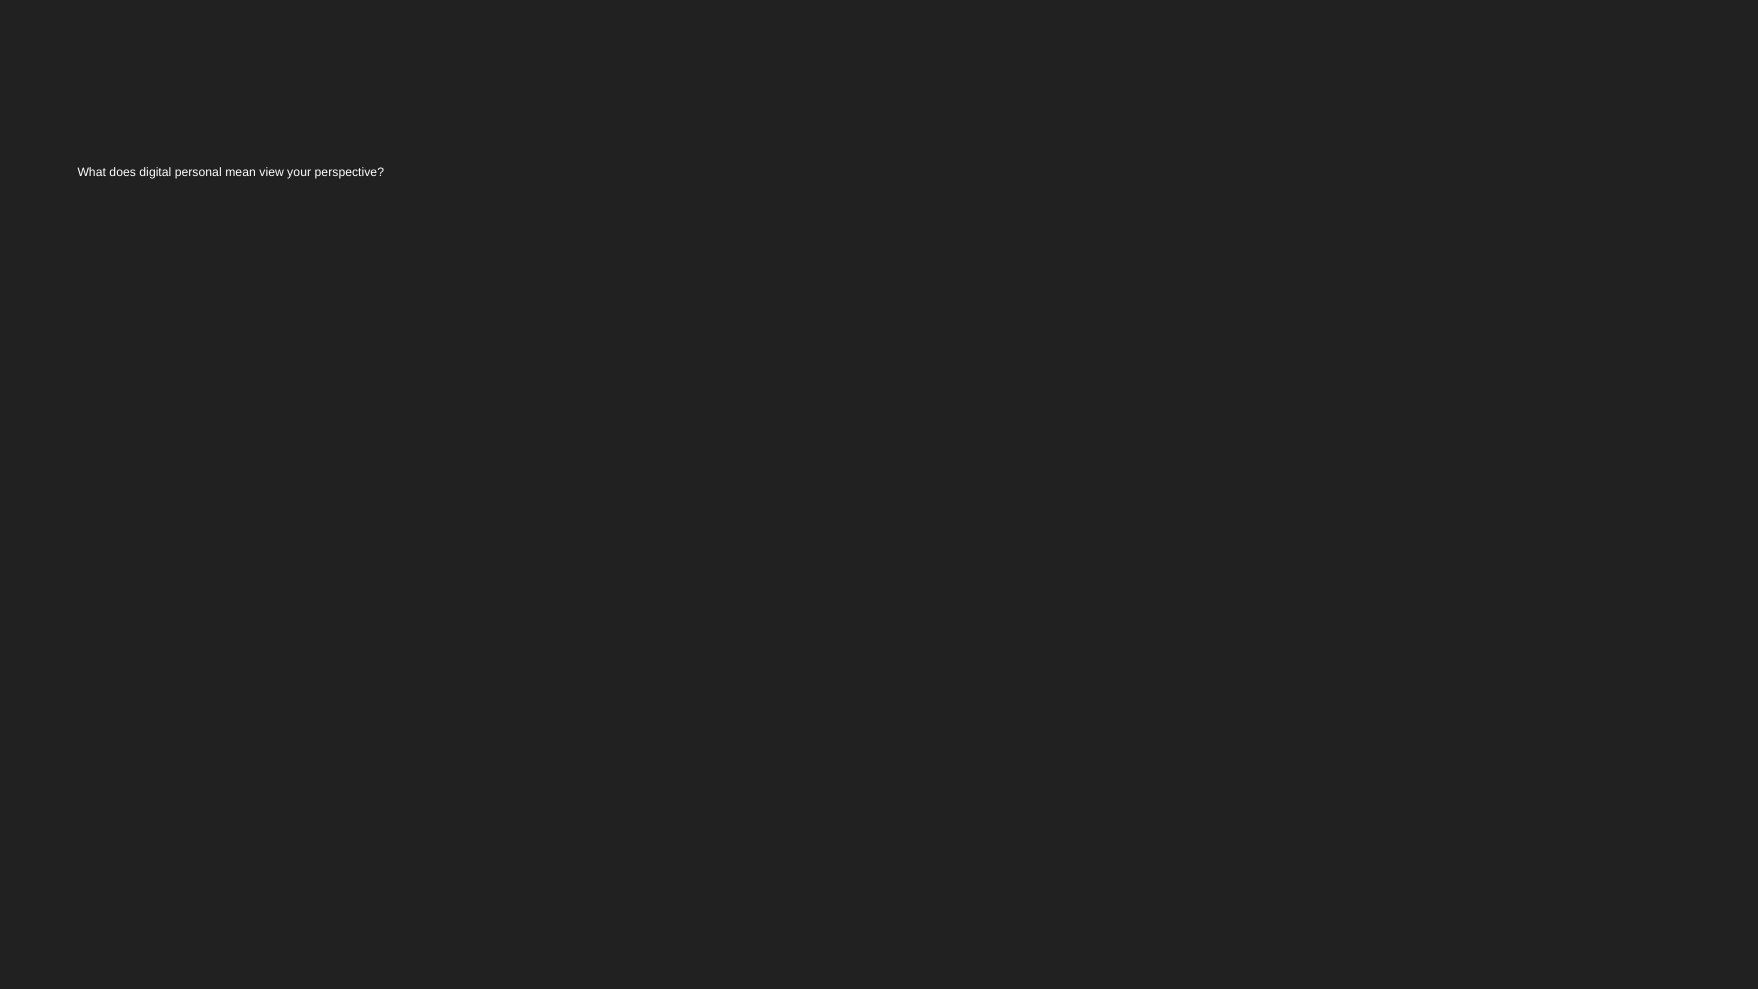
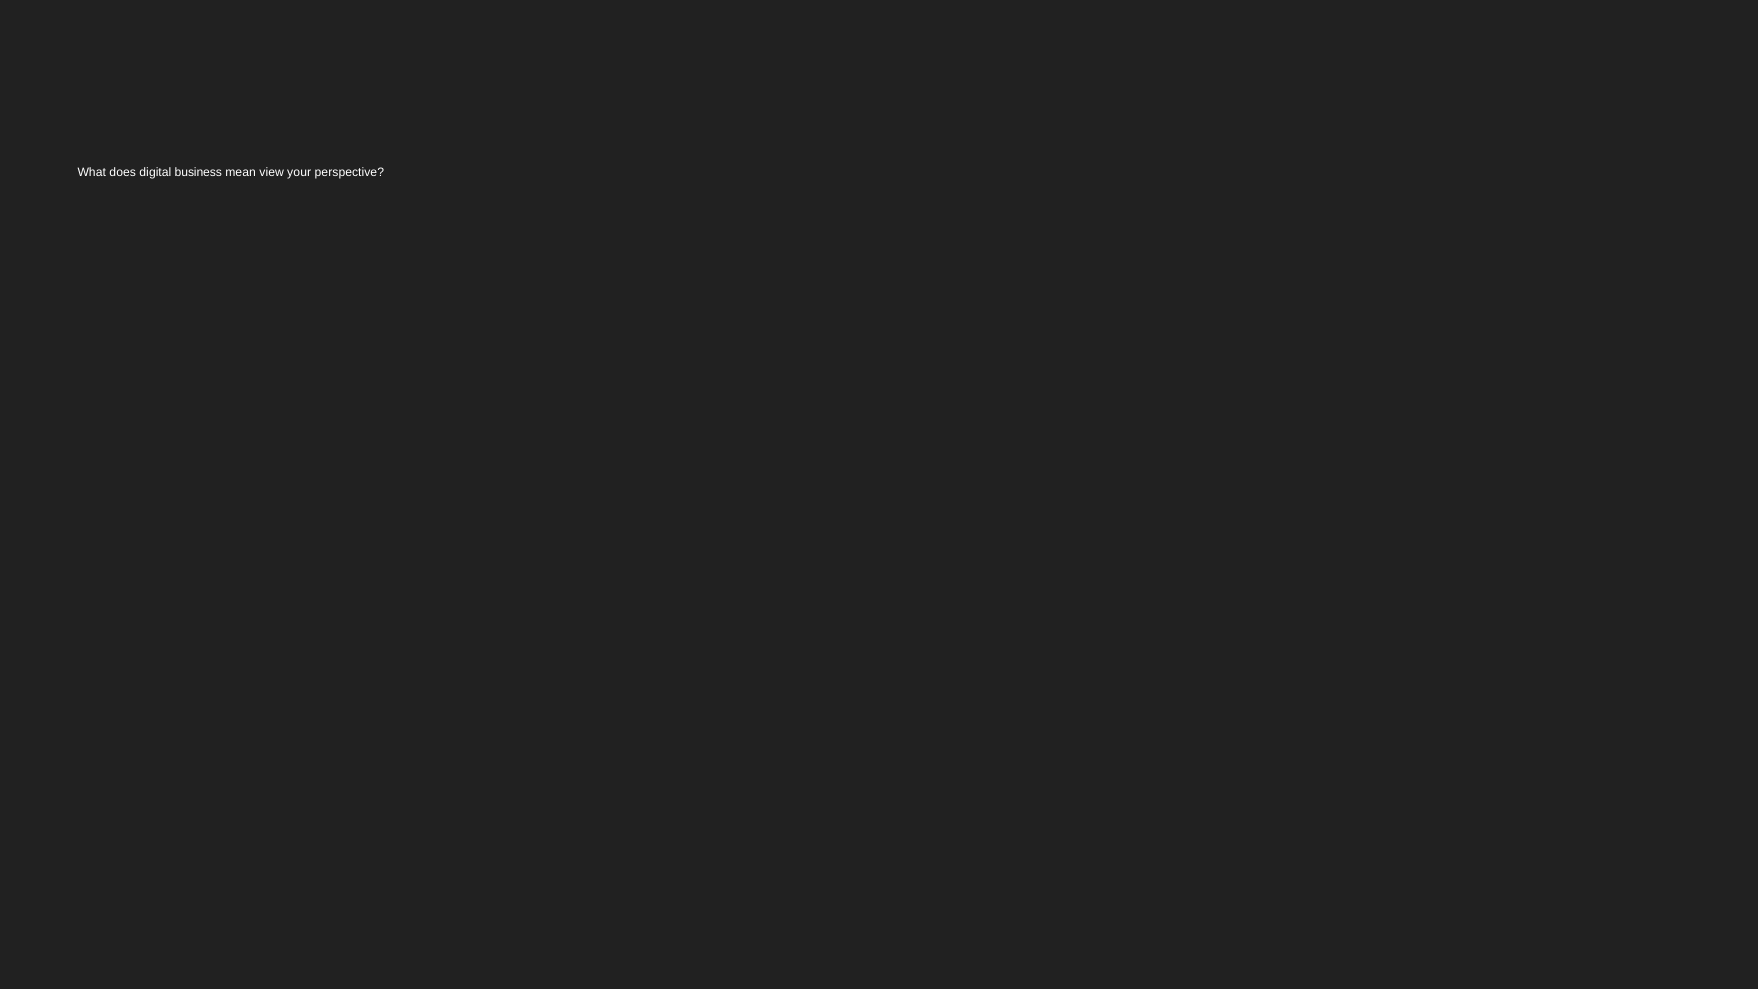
personal: personal -> business (198, 173)
